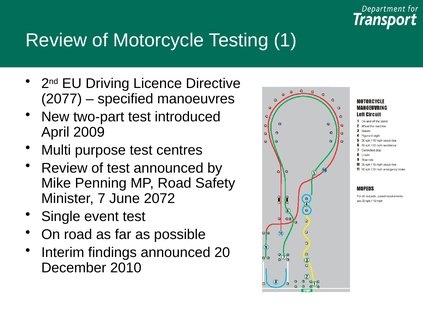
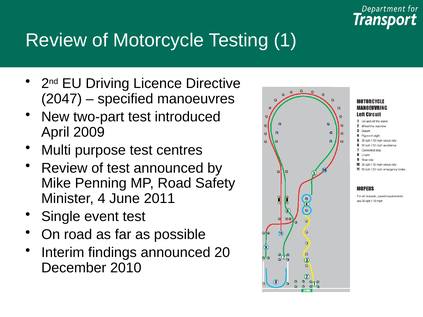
2077: 2077 -> 2047 (62, 99)
7: 7 -> 4 (102, 199)
2072: 2072 -> 2011 (160, 199)
